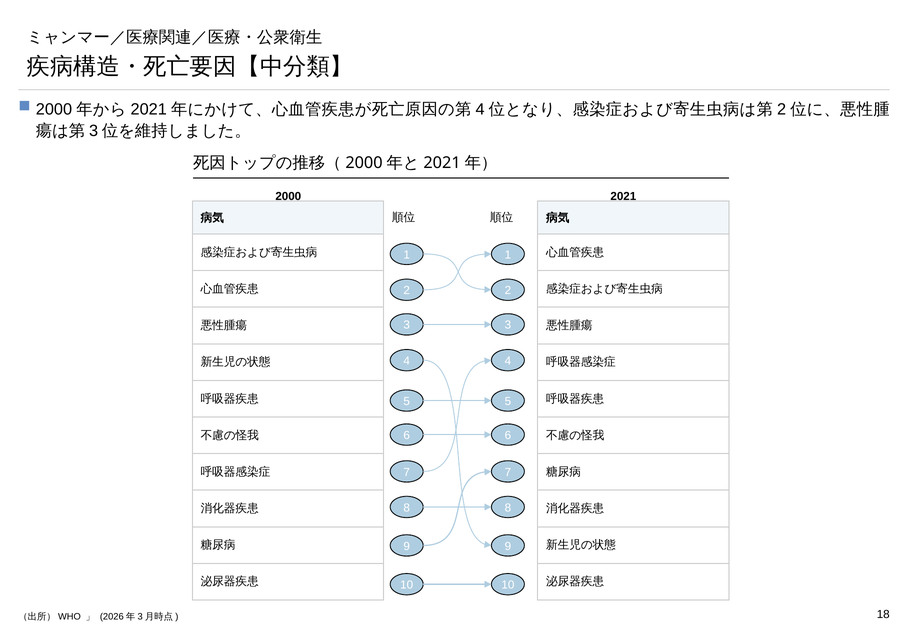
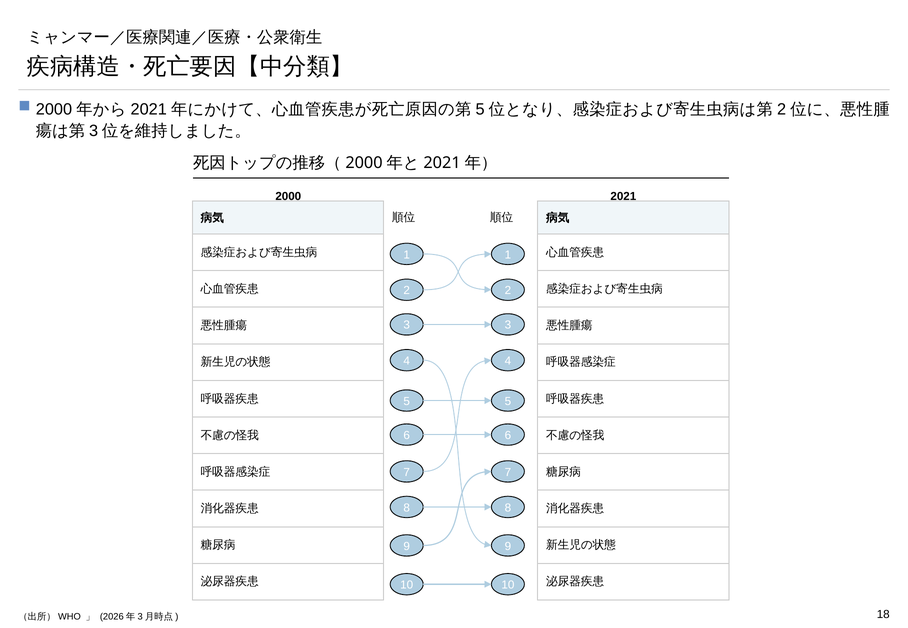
4: 4 -> 5 (480, 109)
